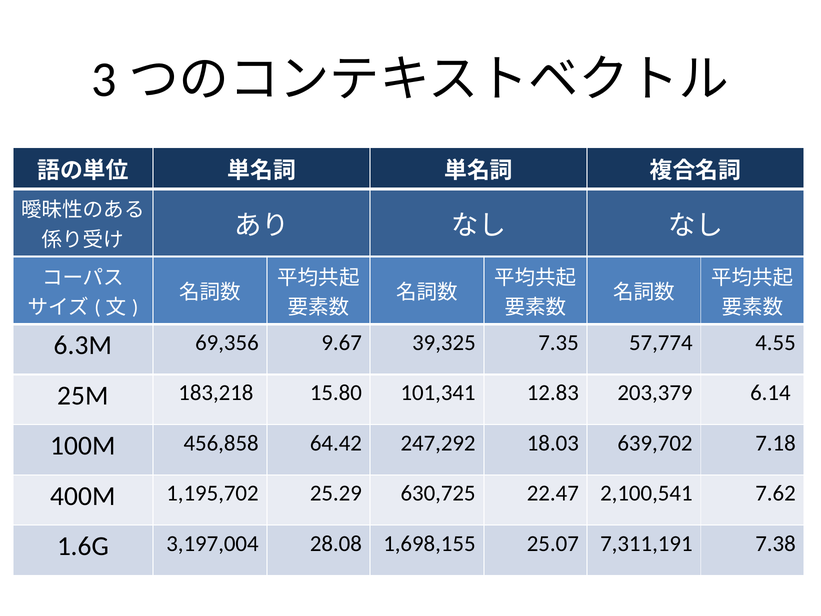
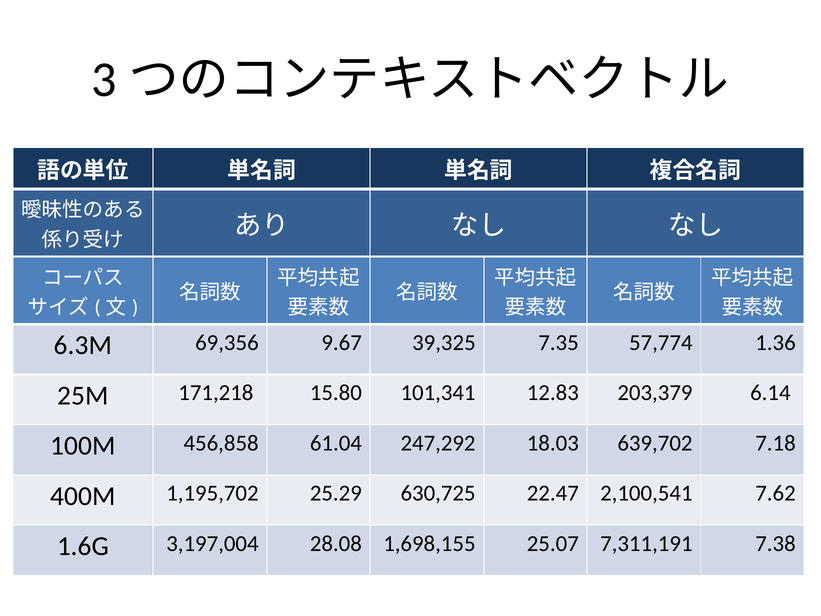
4.55: 4.55 -> 1.36 (775, 342)
183,218: 183,218 -> 171,218 (216, 393)
64.42: 64.42 -> 61.04 (336, 443)
